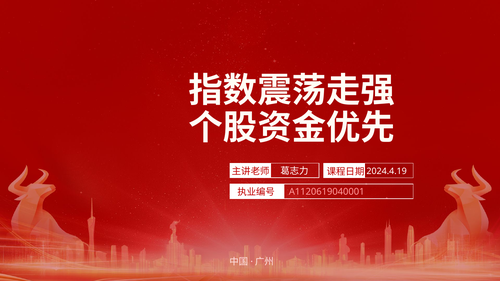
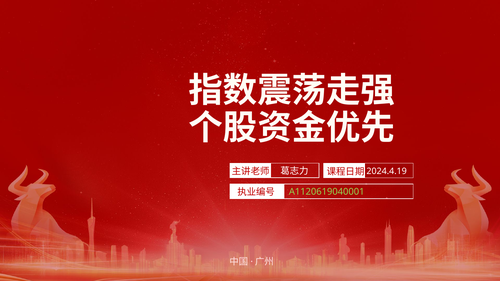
A1120619040001 colour: pink -> light green (327, 192)
